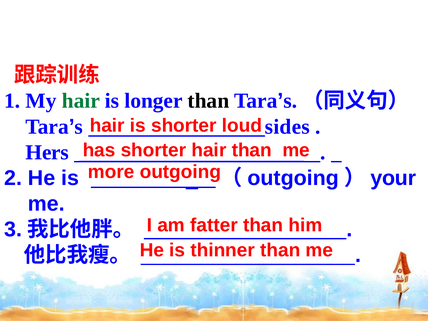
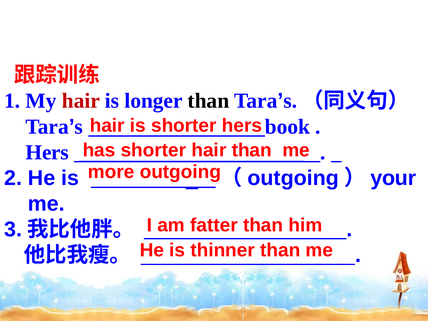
hair colour: green -> red (81, 101)
shorter loud: loud -> hers (242, 125)
sides: sides -> book (287, 127)
